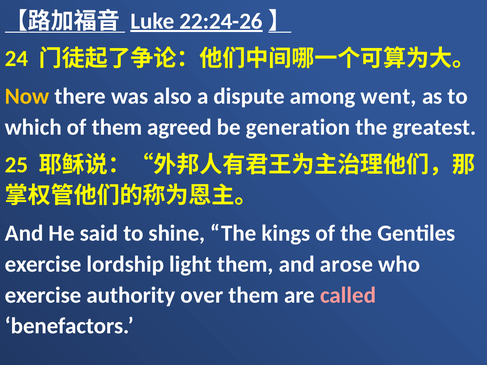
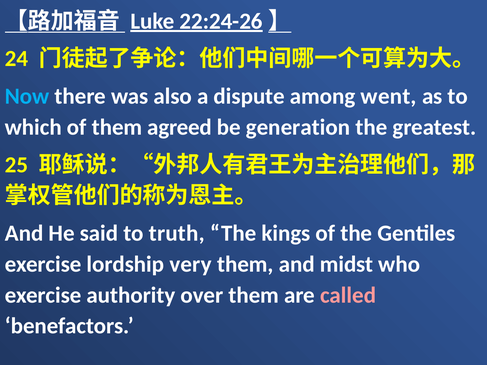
Now colour: yellow -> light blue (27, 96)
shine: shine -> truth (177, 234)
light: light -> very (191, 264)
arose: arose -> midst (347, 264)
